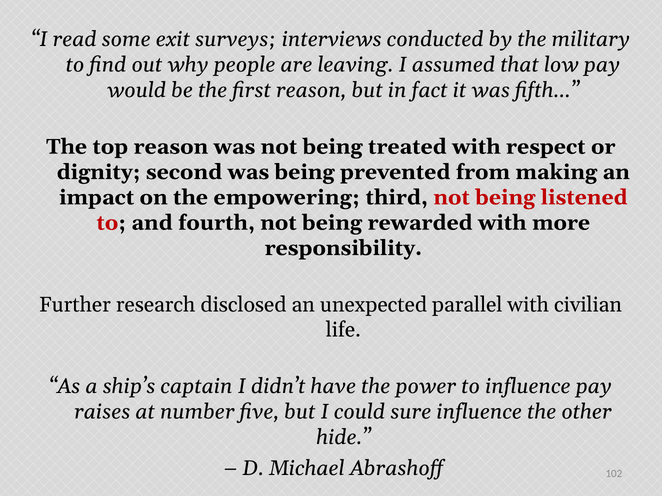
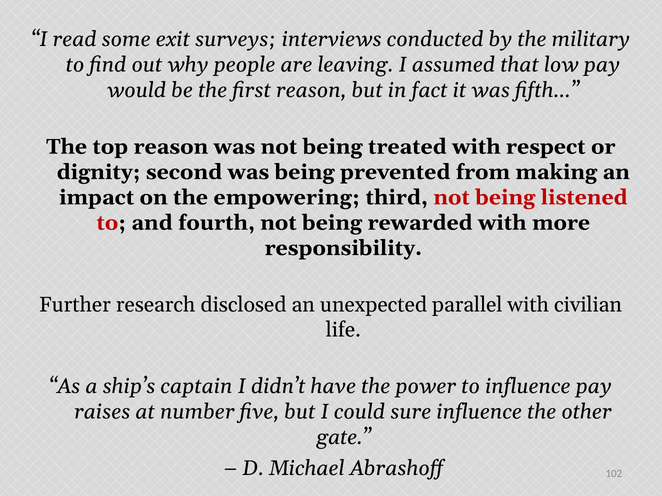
hide: hide -> gate (343, 438)
